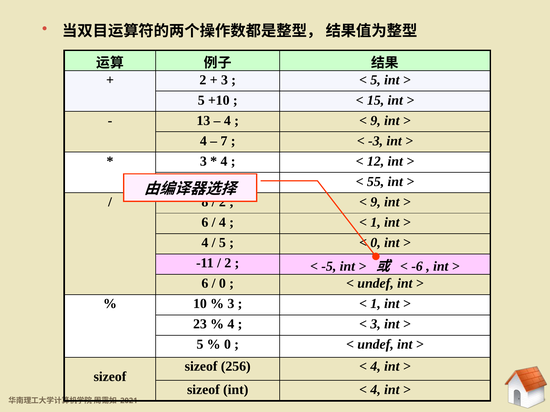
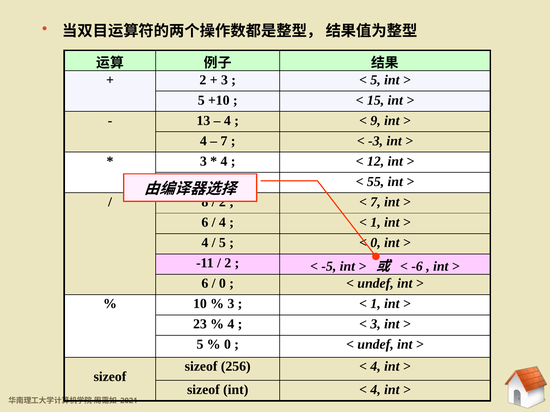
9: 9 -> 7 (376, 202)
